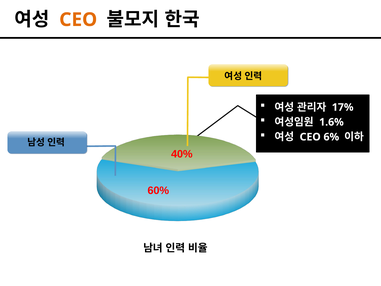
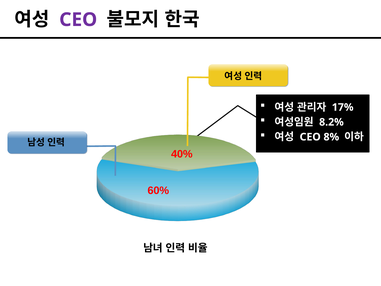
CEO colour: orange -> purple (78, 20)
1.6%: 1.6% -> 8.2% (331, 122)
6%: 6% -> 8% (331, 137)
